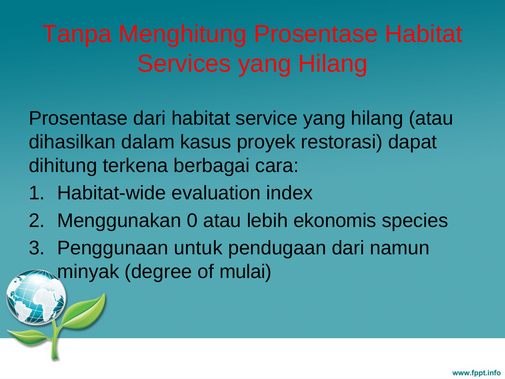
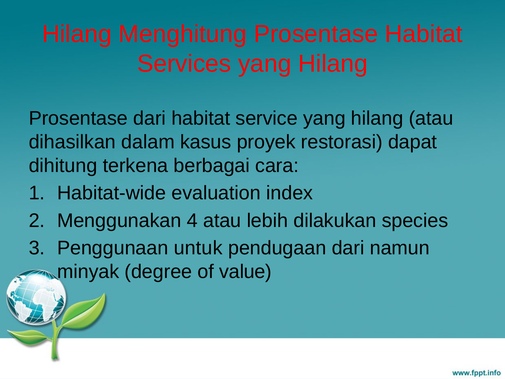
Tanpa: Tanpa -> Hilang (77, 34)
0: 0 -> 4 (192, 220)
ekonomis: ekonomis -> dilakukan (335, 220)
mulai: mulai -> value (246, 272)
